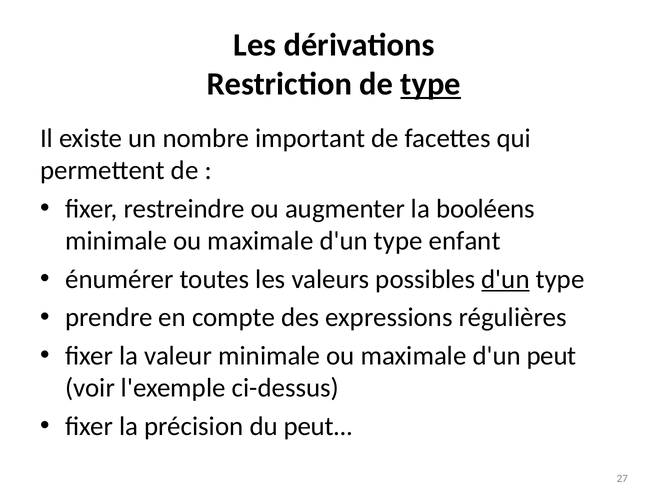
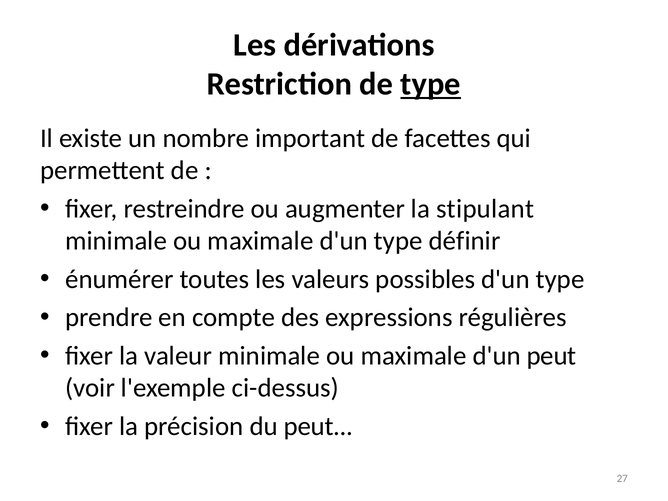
booléens: booléens -> stipulant (485, 209)
enfant: enfant -> définir (465, 241)
d'un underline: present -> none (505, 279)
